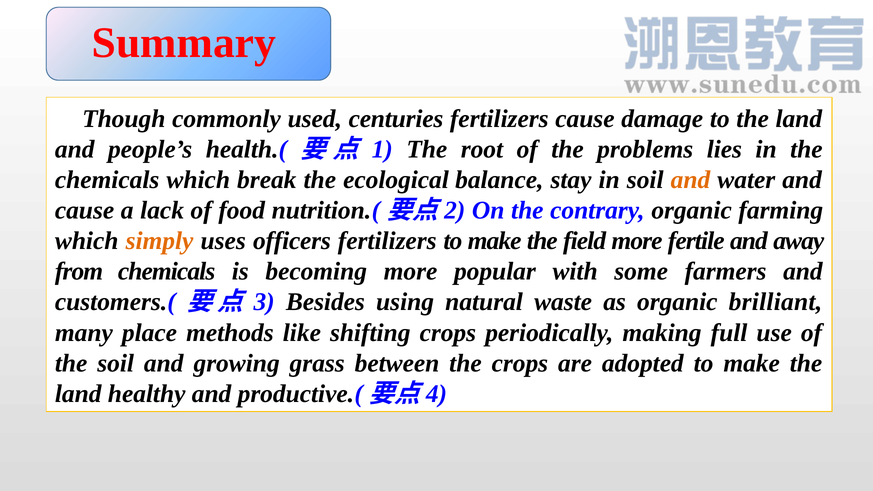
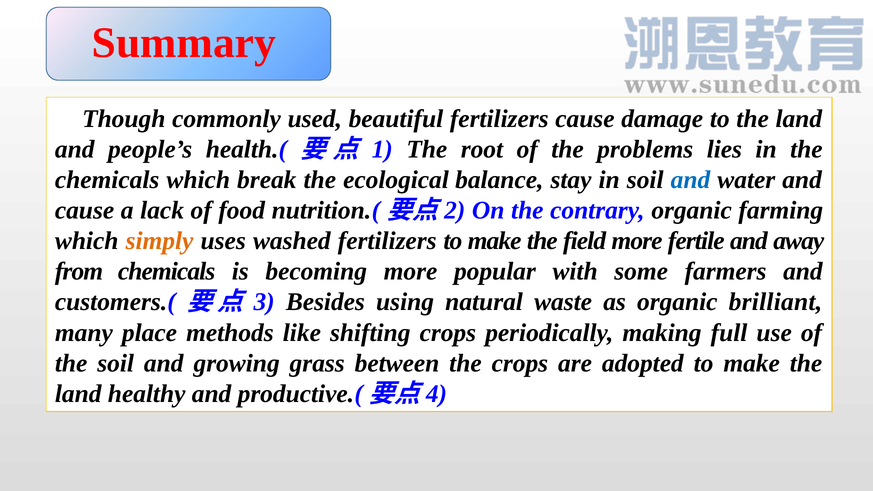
centuries: centuries -> beautiful (396, 119)
and colour: orange -> blue (690, 180)
officers: officers -> washed (292, 241)
